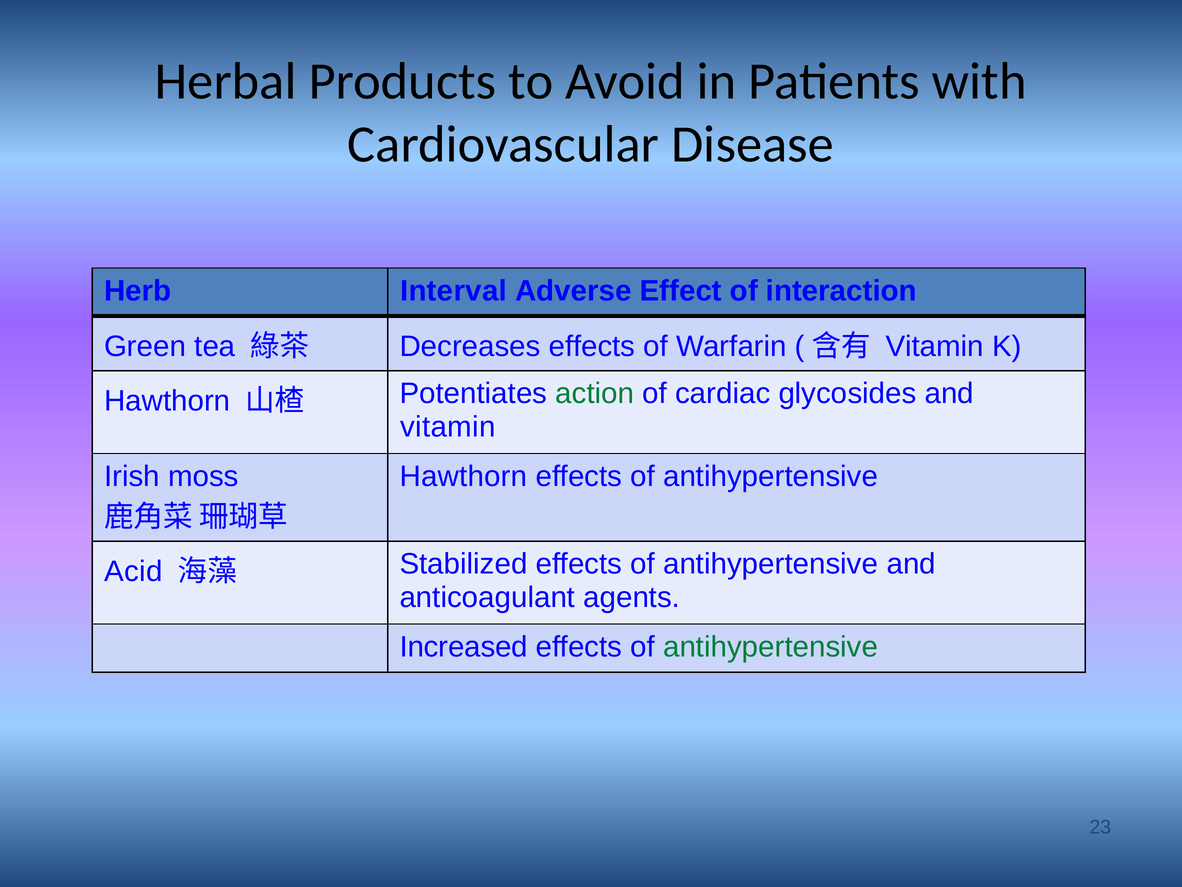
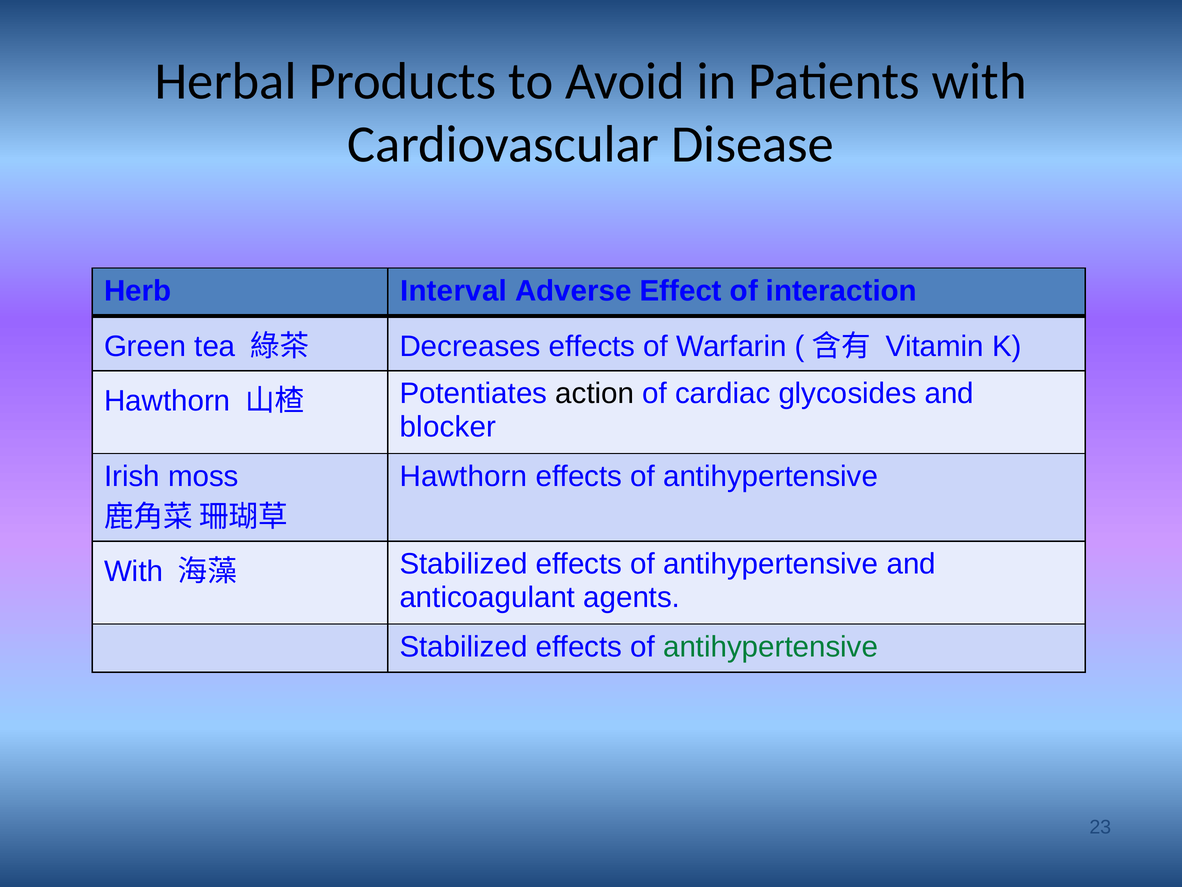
action colour: green -> black (595, 393)
vitamin: vitamin -> blocker (448, 427)
Acid: Acid -> With (134, 571)
Increased: Increased -> Stabilized (464, 647)
